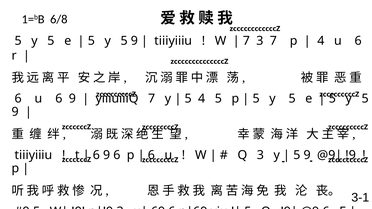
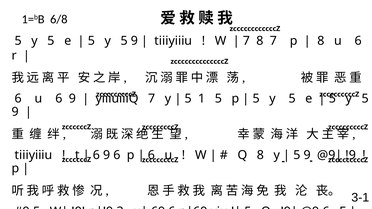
7 3: 3 -> 8 (260, 41)
4: 4 -> 8 (321, 41)
5 4: 4 -> 1 (202, 99)
Q 3: 3 -> 8 (260, 155)
